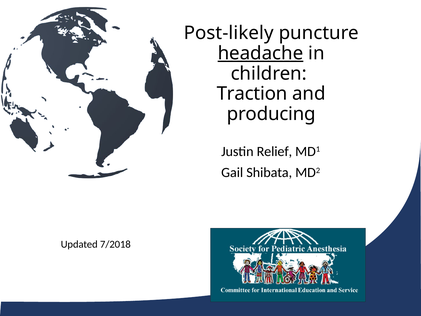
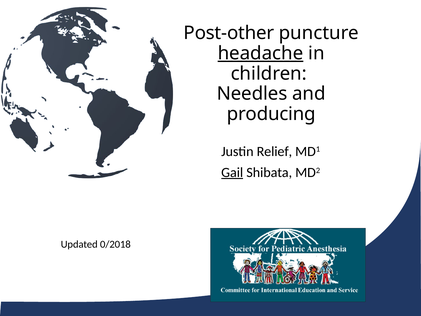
Post-likely: Post-likely -> Post-other (229, 33)
Traction: Traction -> Needles (252, 94)
Gail underline: none -> present (232, 172)
7/2018: 7/2018 -> 0/2018 (115, 244)
